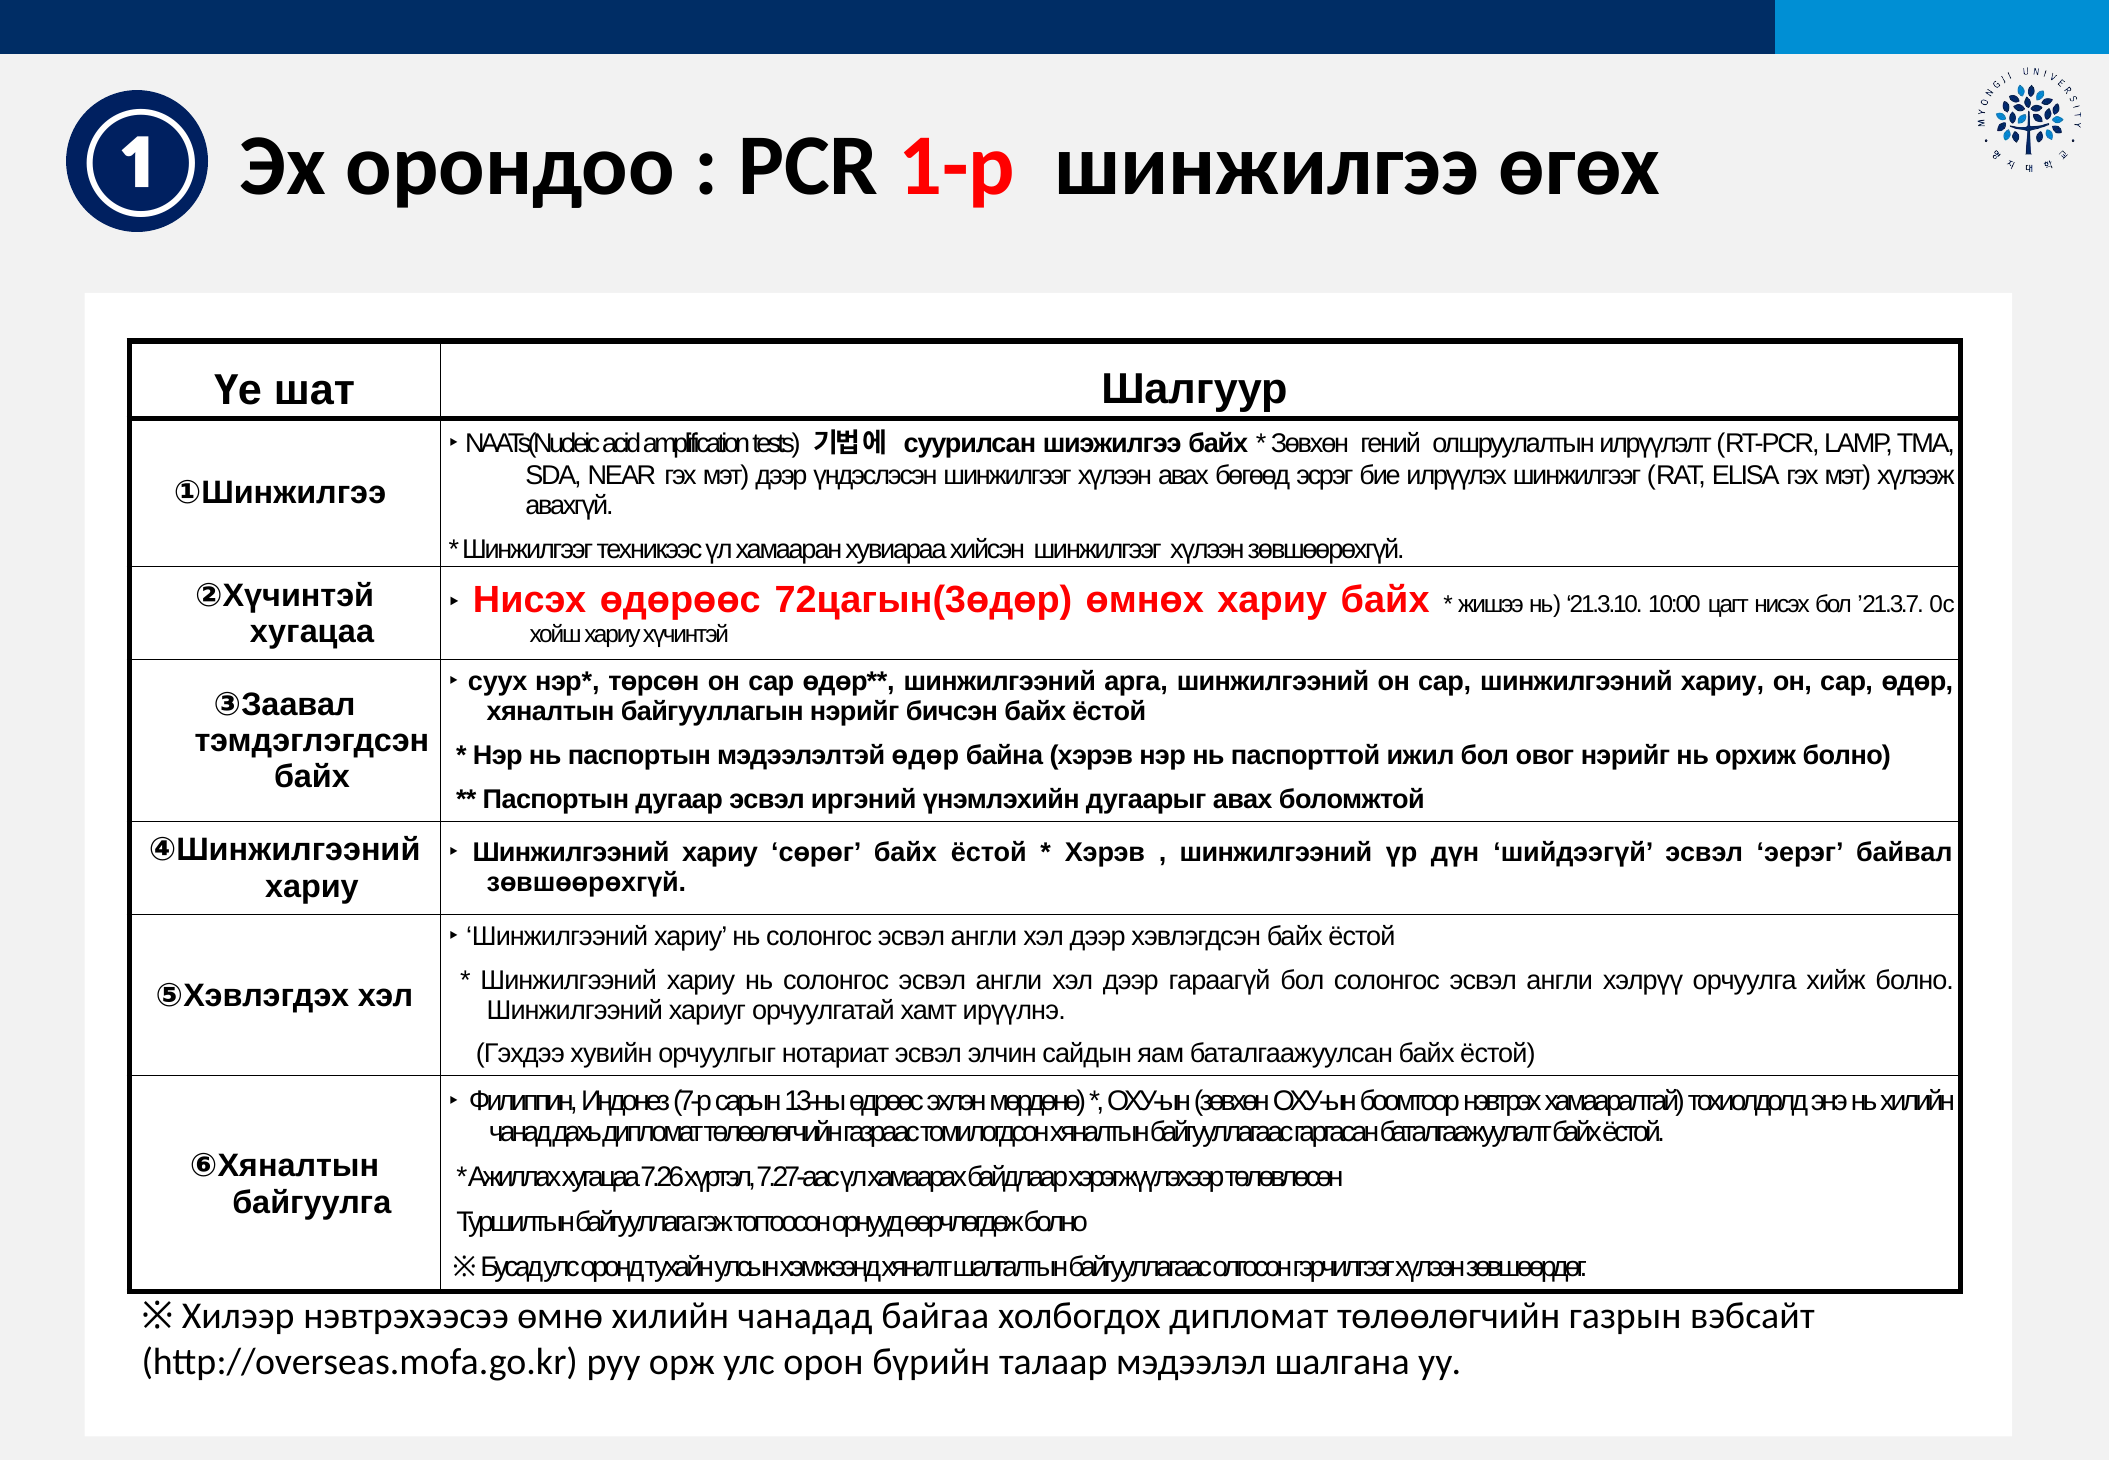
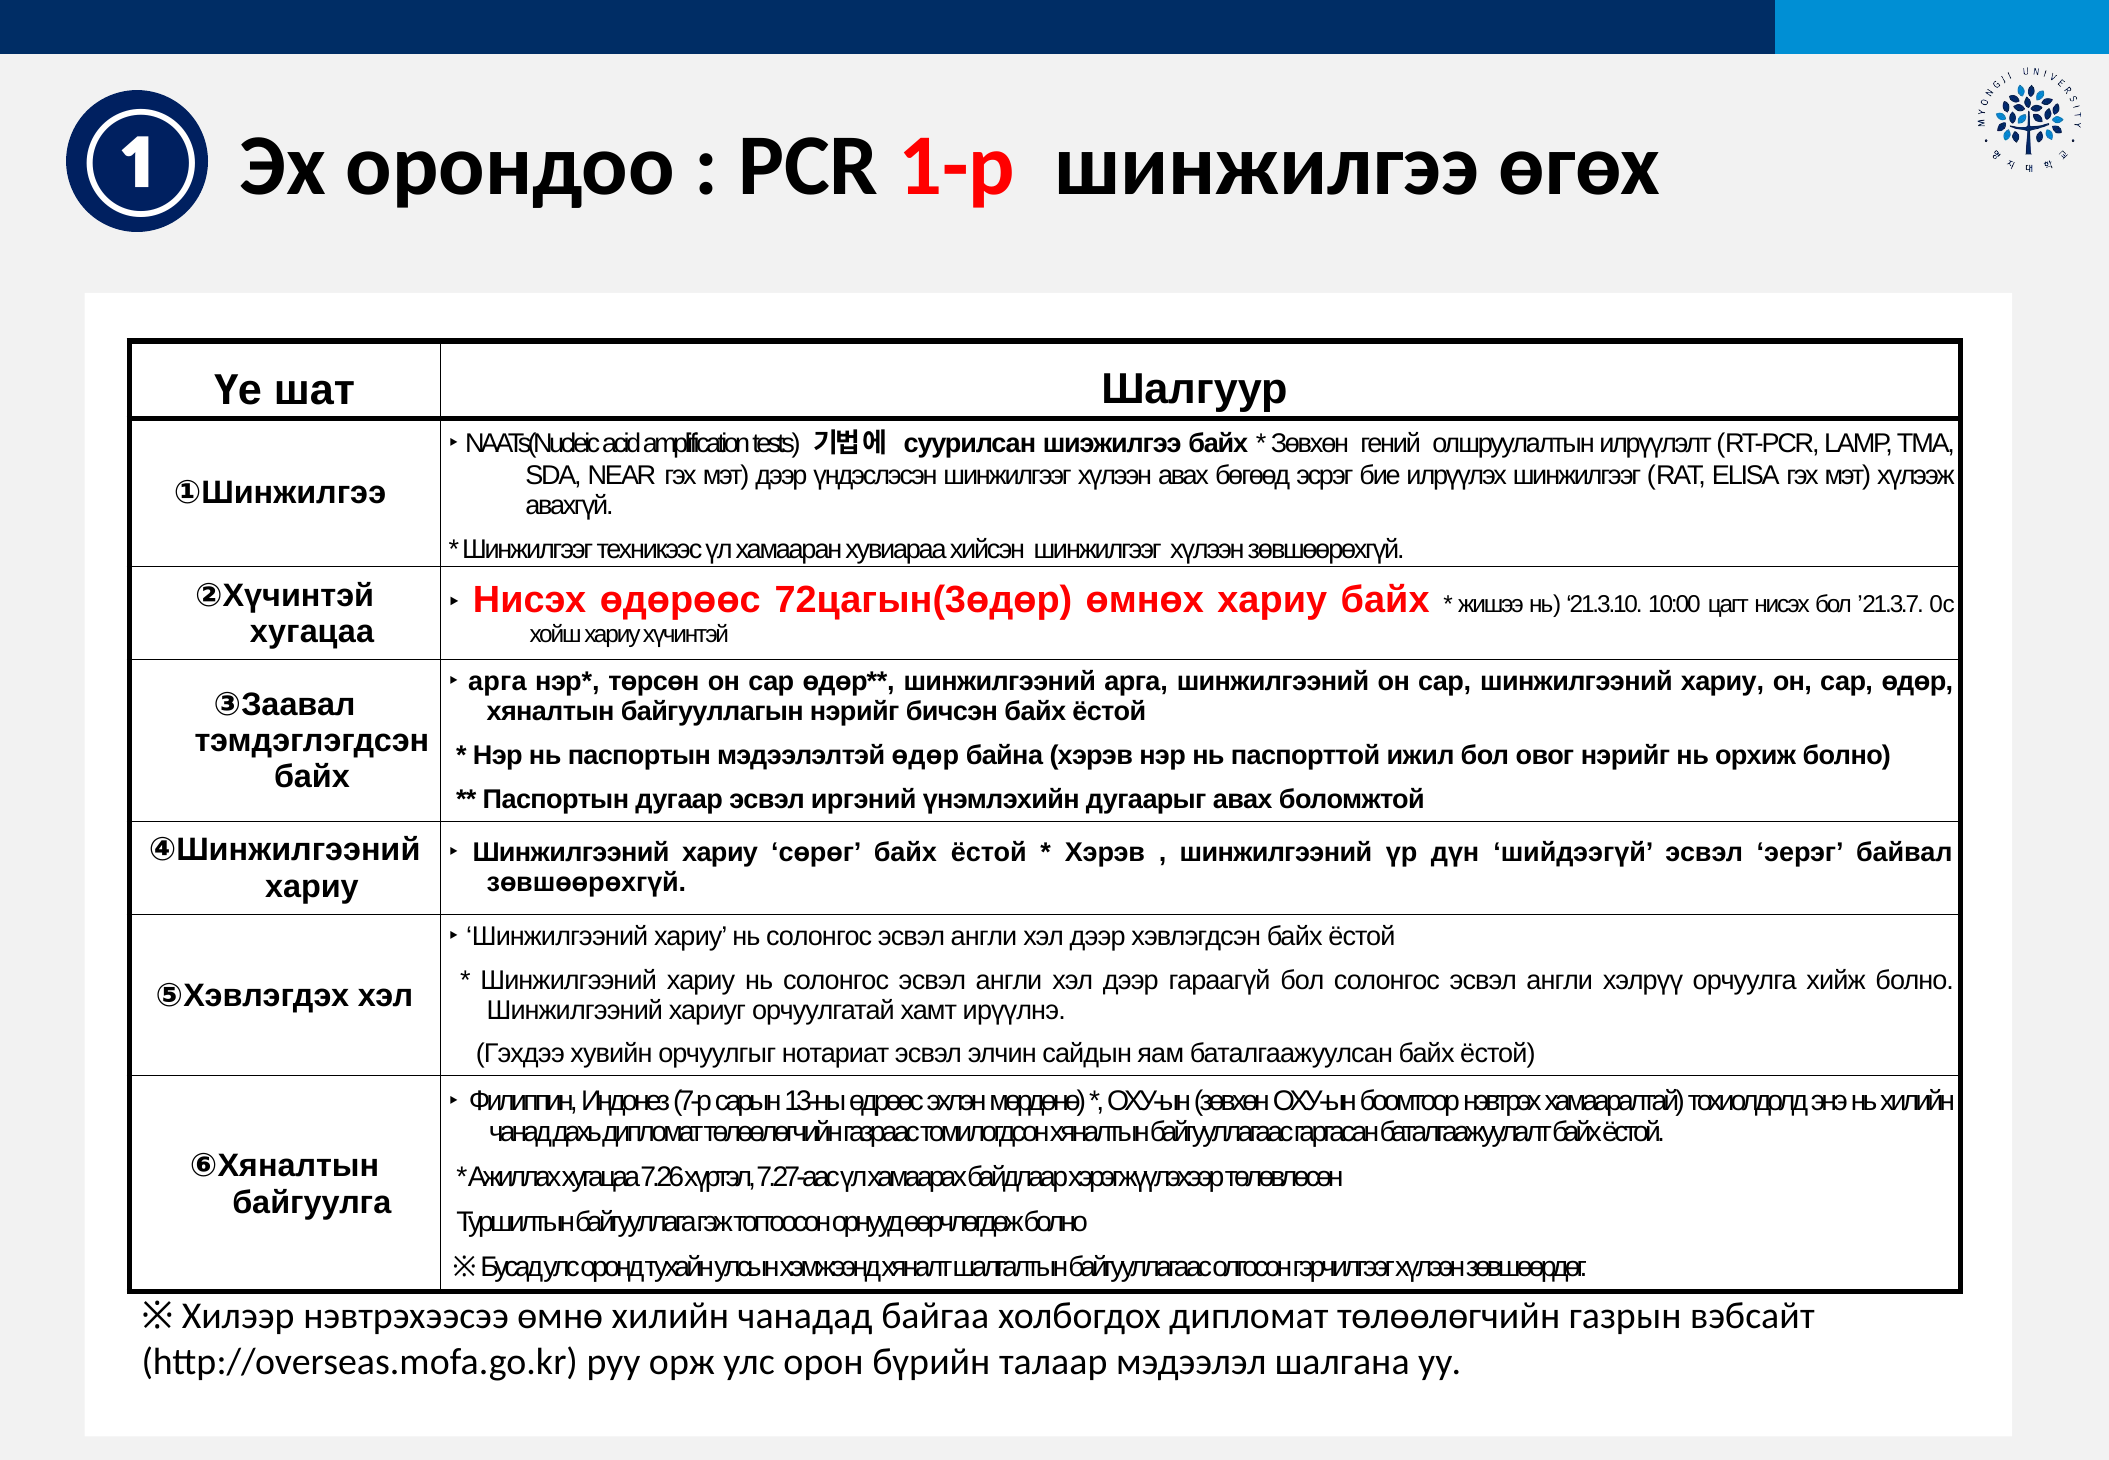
суух: суух -> арга (497, 682)
